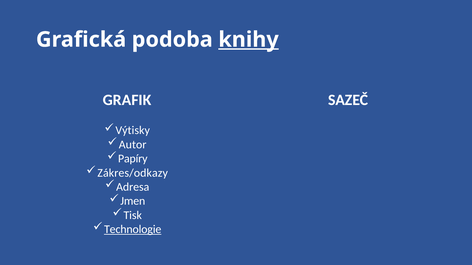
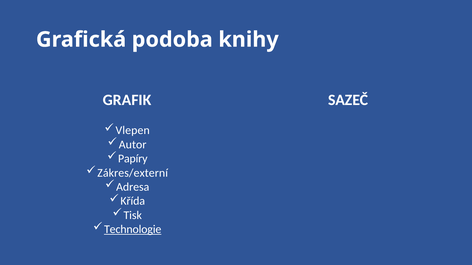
knihy underline: present -> none (249, 40)
Výtisky: Výtisky -> Vlepen (133, 131)
Zákres/odkazy: Zákres/odkazy -> Zákres/externí (133, 173)
Jmen: Jmen -> Křída (133, 201)
